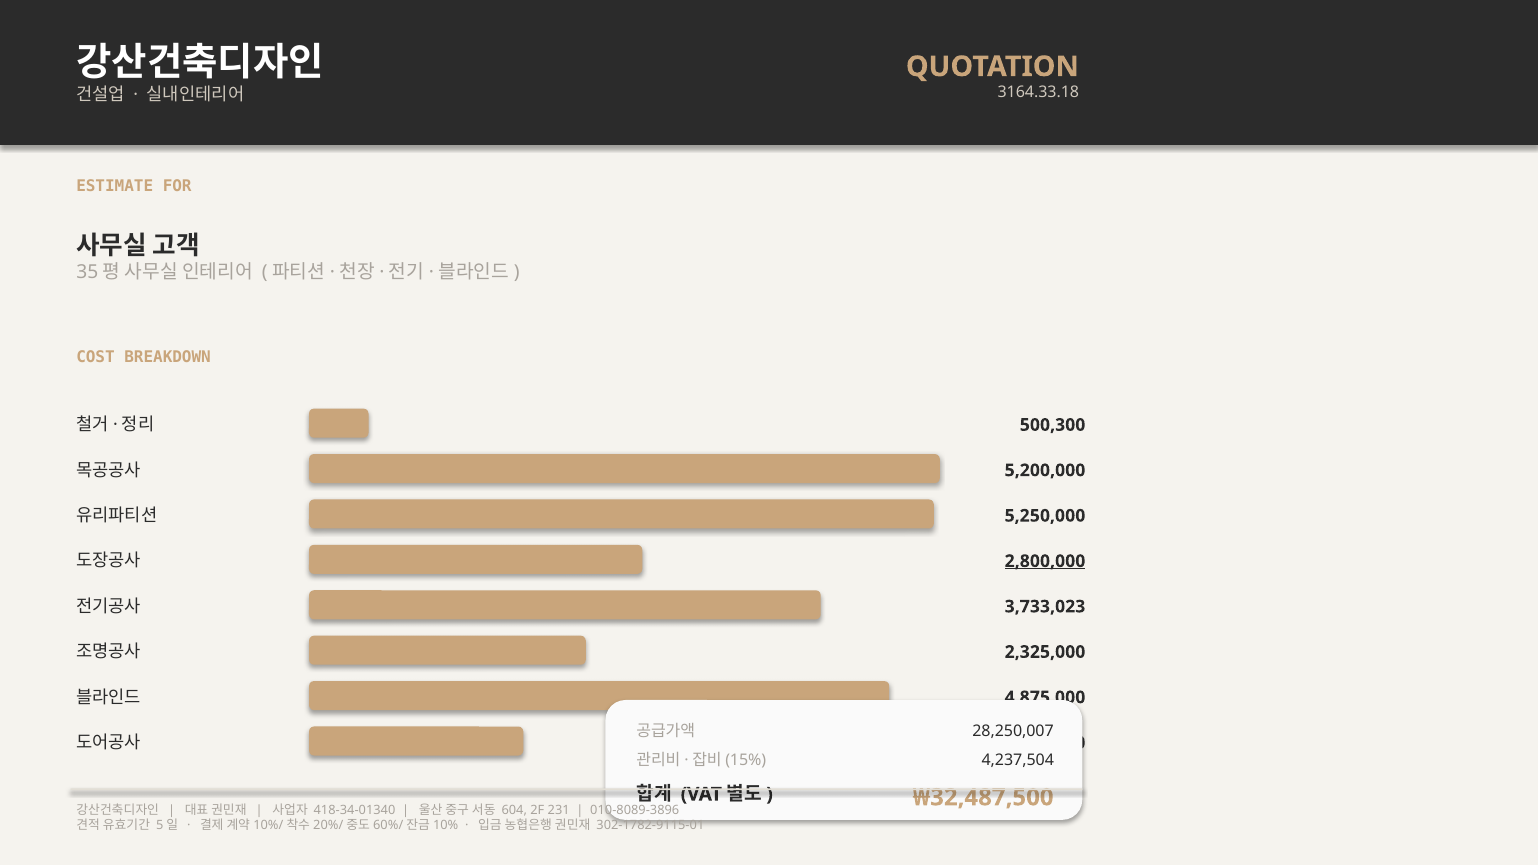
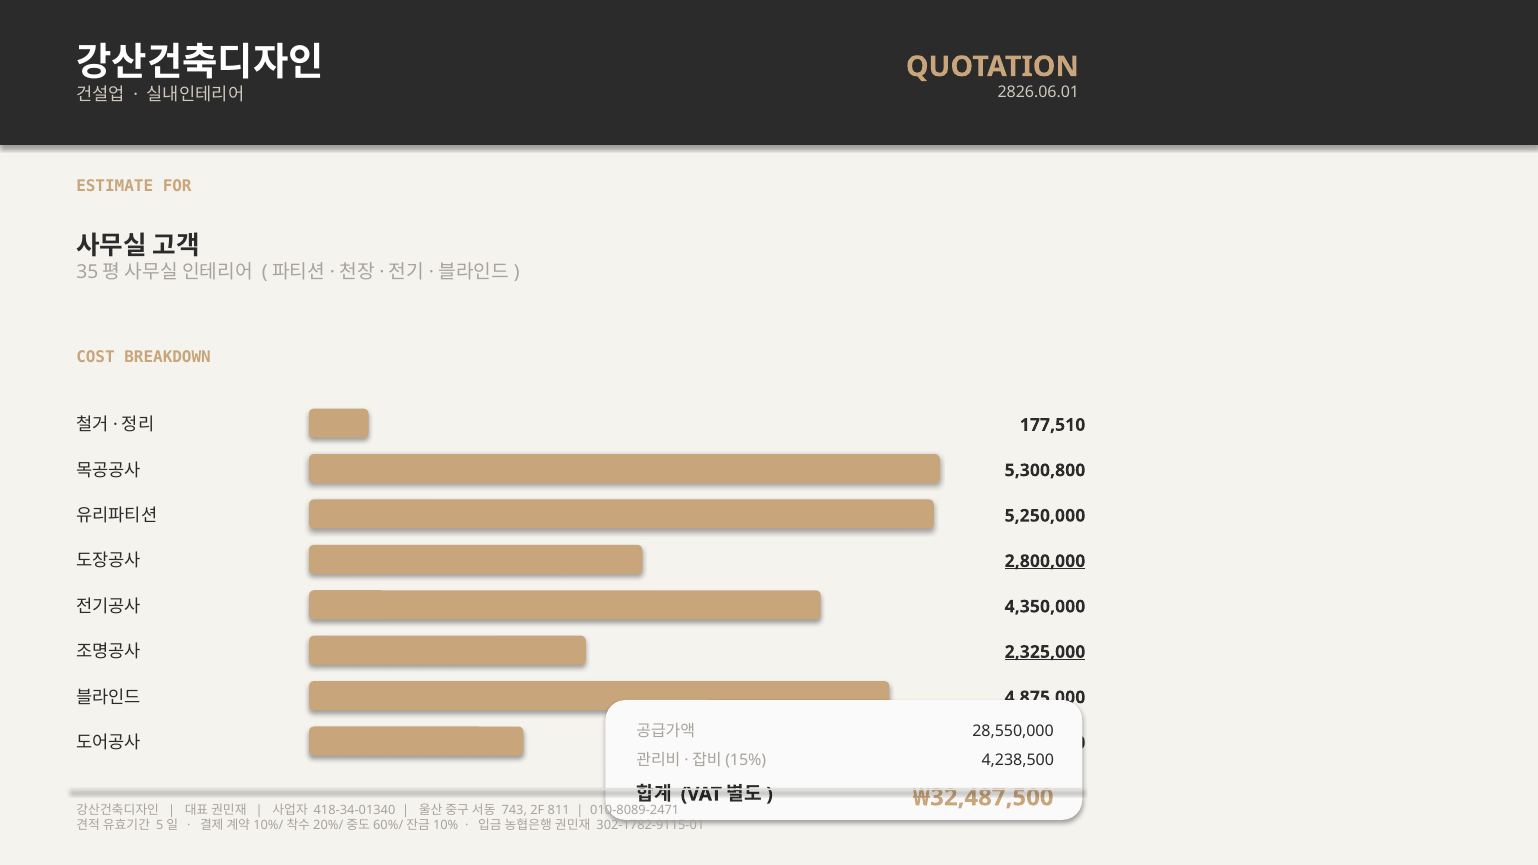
3164.33.18: 3164.33.18 -> 2826.06.01 (1038, 93)
500,300: 500,300 -> 177,510 (1053, 425)
5,200,000: 5,200,000 -> 5,300,800 (1045, 470)
3,733,023: 3,733,023 -> 4,350,000 (1045, 607)
2,325,000 underline: none -> present (1045, 652)
28,250,007: 28,250,007 -> 28,550,000 (1013, 732)
4,237,504: 4,237,504 -> 4,238,500 (1018, 761)
604: 604 -> 743 (514, 810)
231: 231 -> 811 (559, 810)
010-8089-3896: 010-8089-3896 -> 010-8089-2471 (635, 810)
